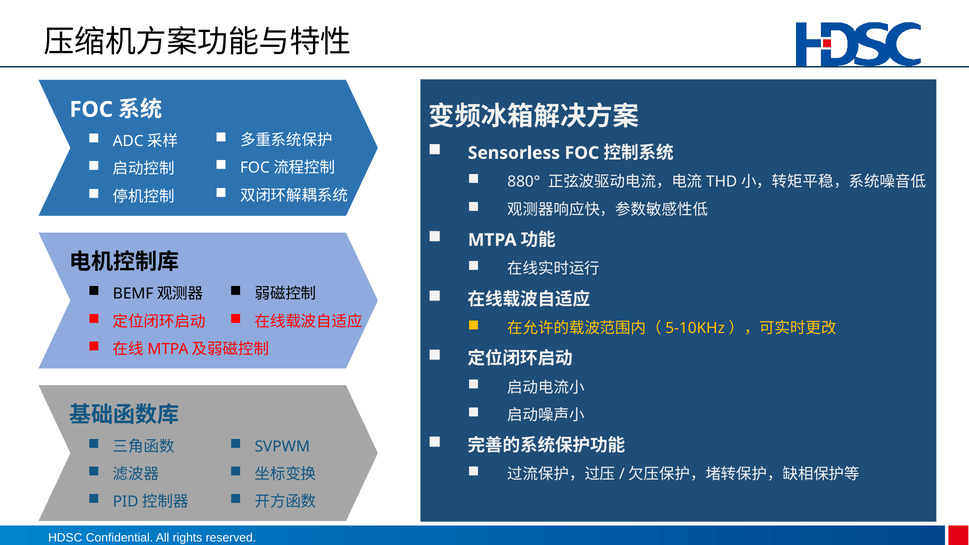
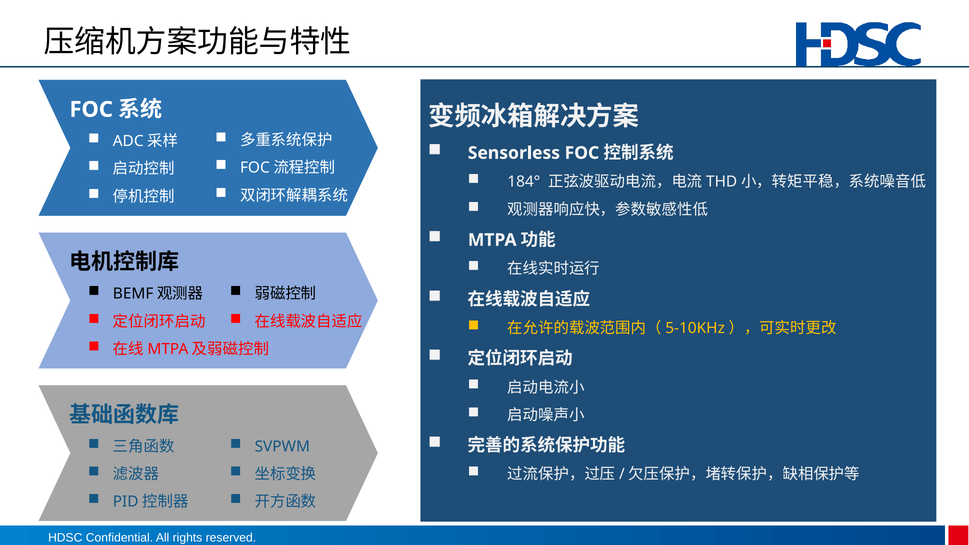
880°: 880° -> 184° (524, 182)
